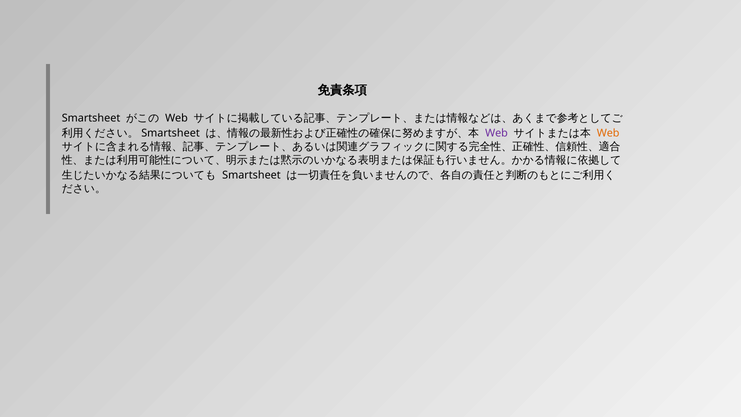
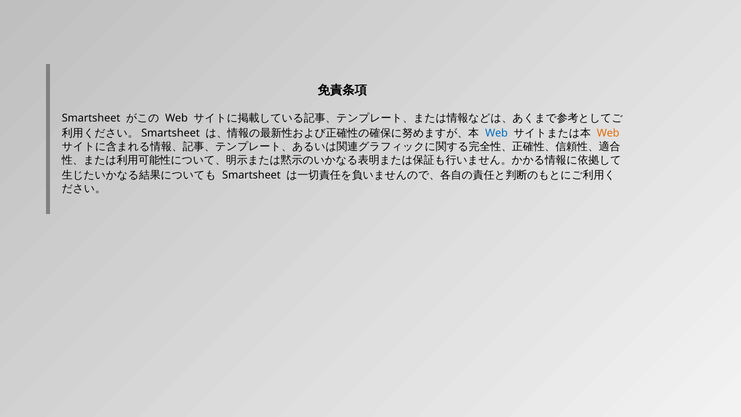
Web colour: purple -> blue (497, 133)
